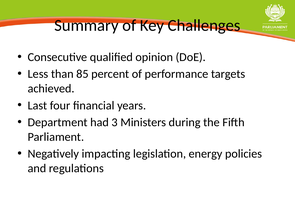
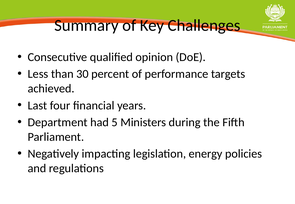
85: 85 -> 30 (82, 74)
3: 3 -> 5 (115, 122)
